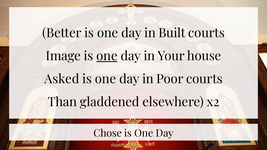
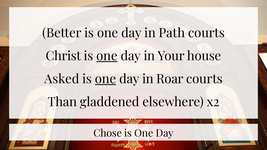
Built: Built -> Path (172, 33)
Image: Image -> Christ (63, 56)
one underline: none -> present (106, 79)
Poor: Poor -> Roar (170, 79)
